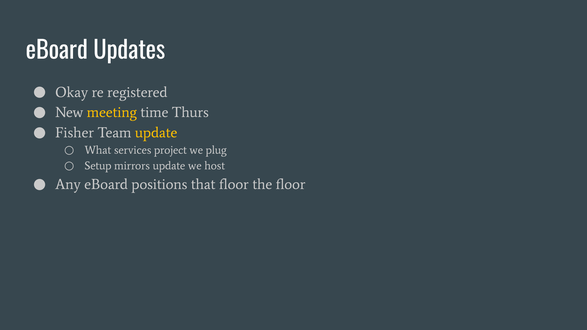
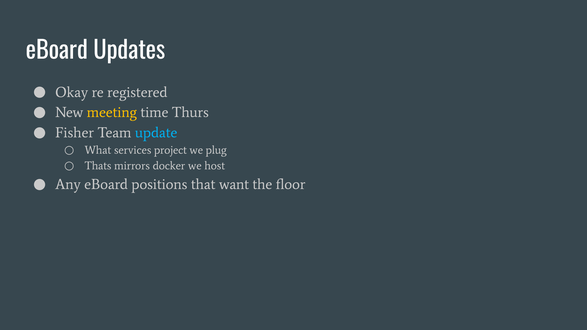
update colour: yellow -> light blue (156, 133)
Setup: Setup -> Thats (98, 166)
mirrors update: update -> docker (169, 166)
that floor: floor -> want (234, 185)
